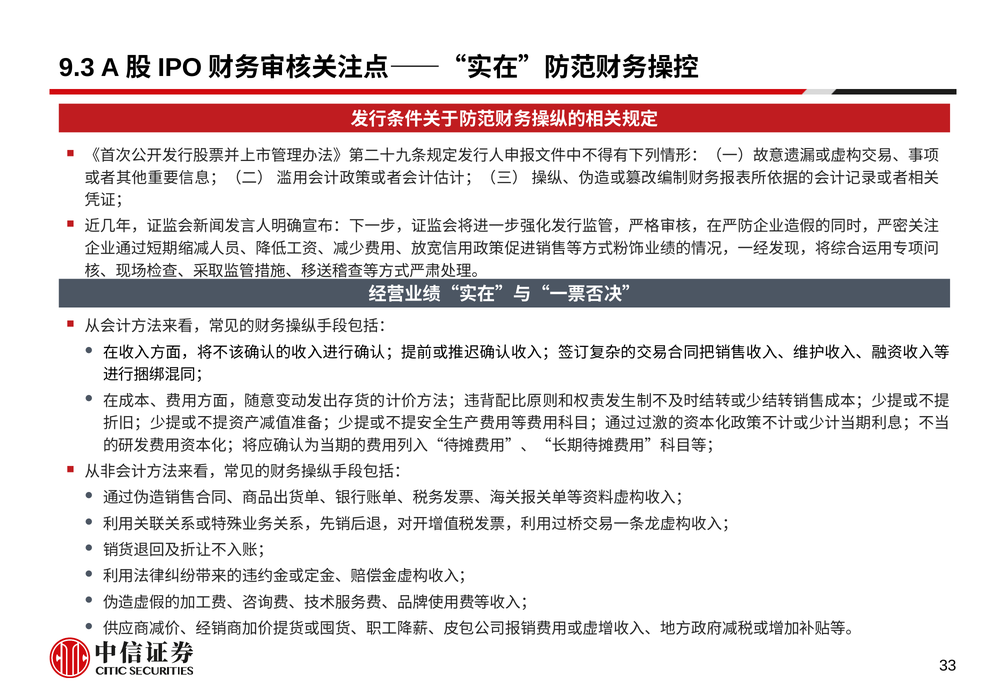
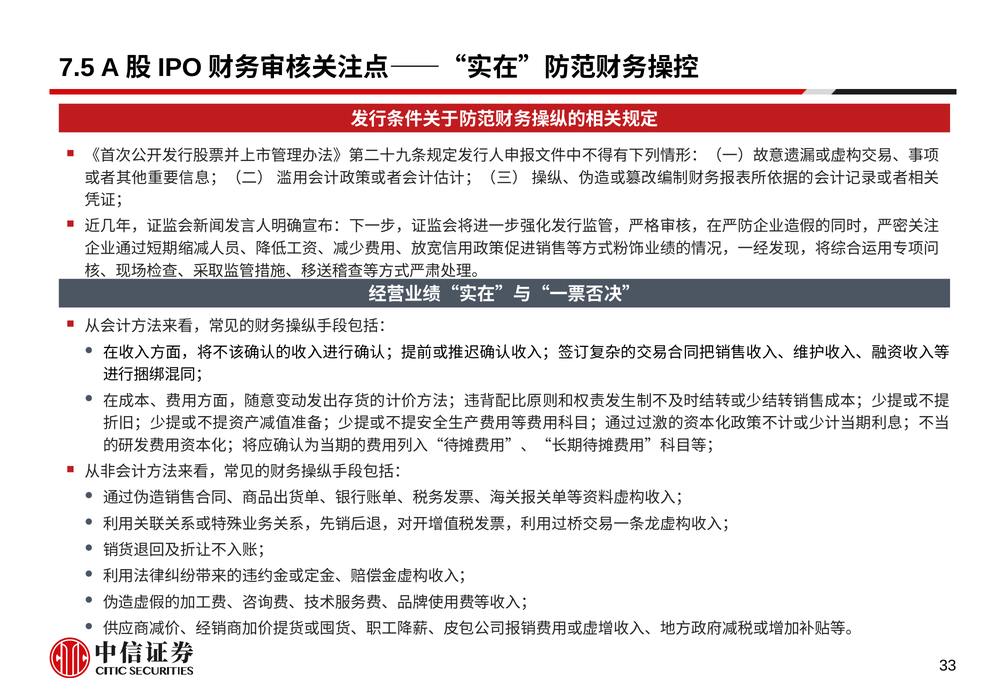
9.3: 9.3 -> 7.5 (77, 68)
